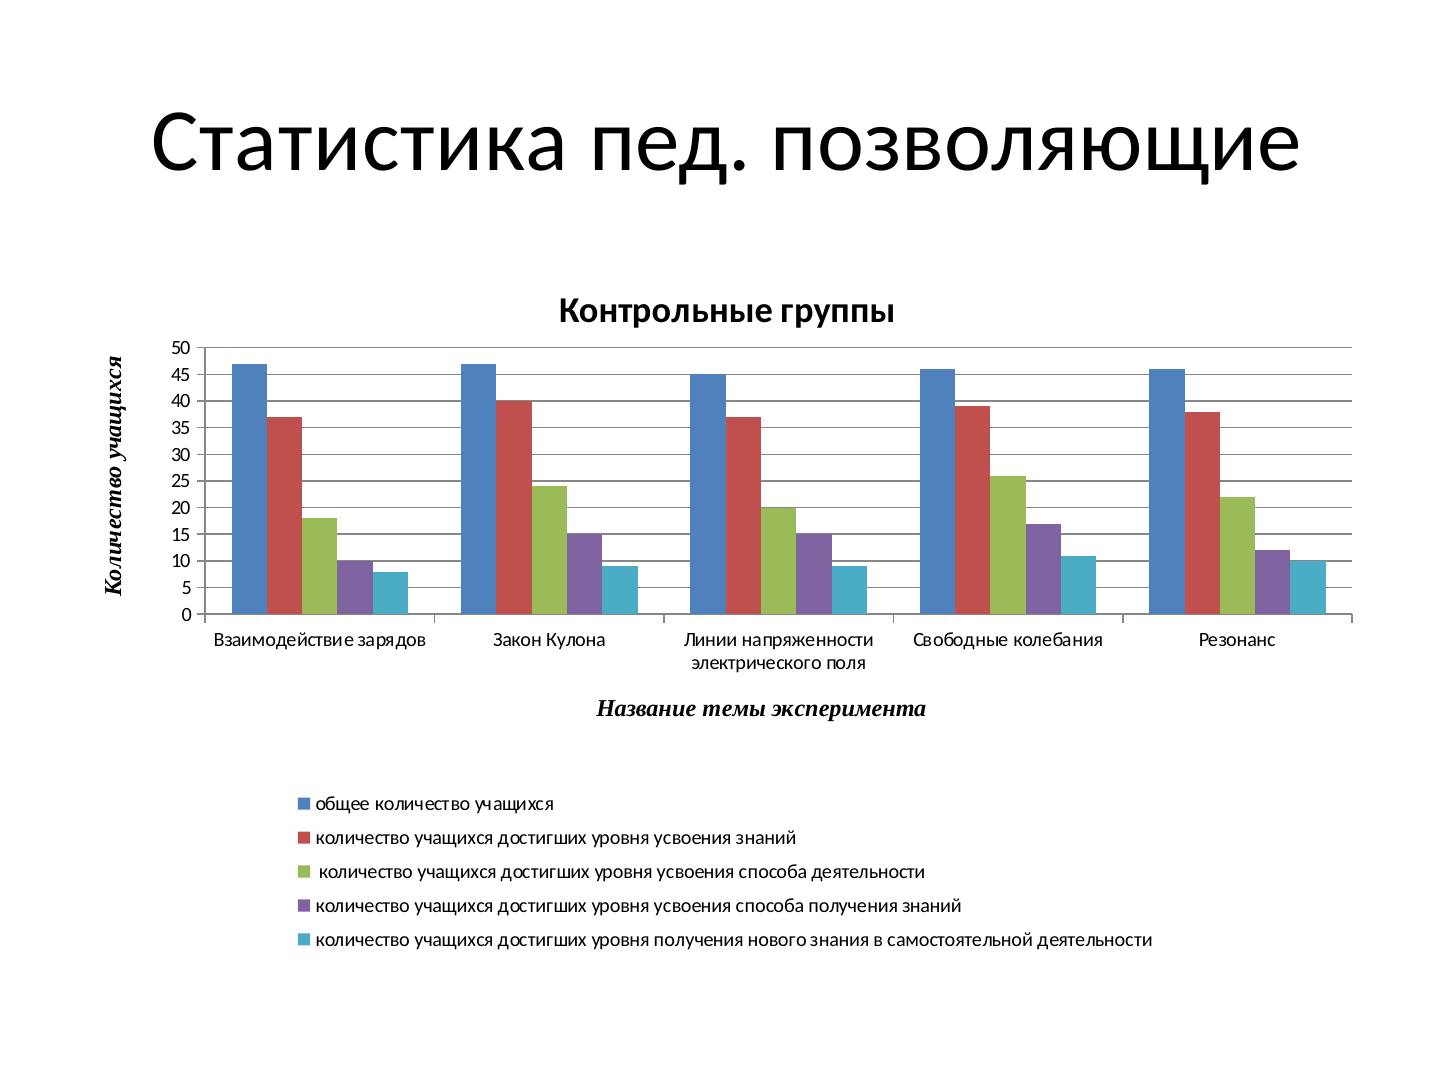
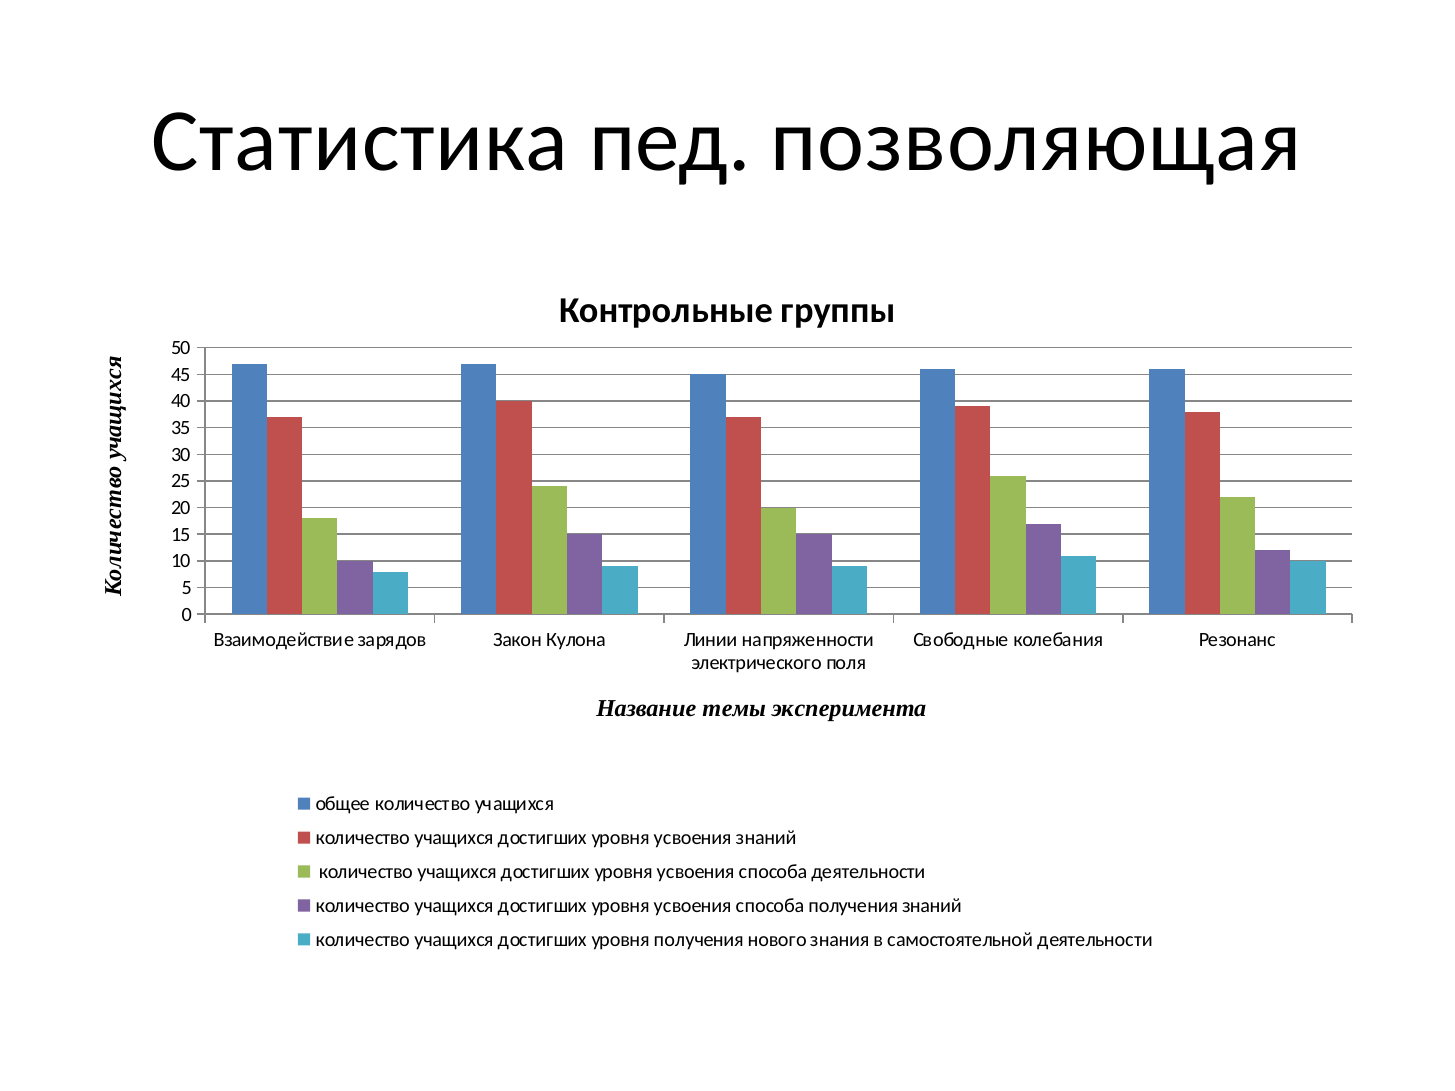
позволяющие: позволяющие -> позволяющая (1036, 141)
